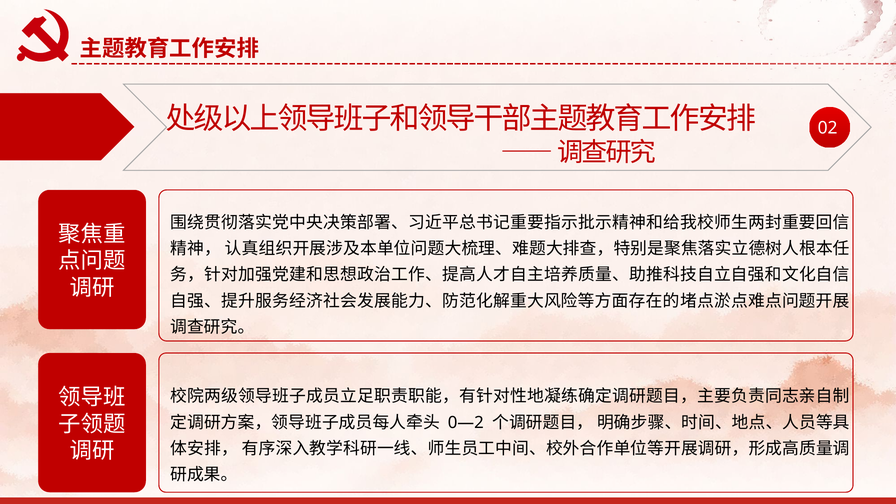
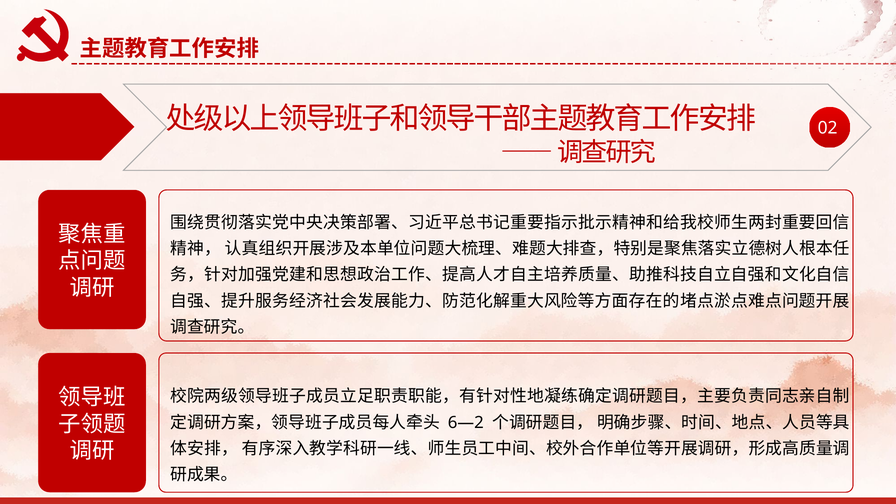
0—2: 0—2 -> 6—2 (466, 422)
